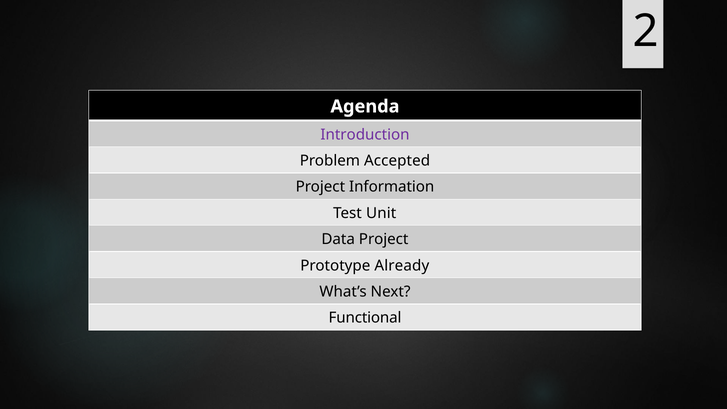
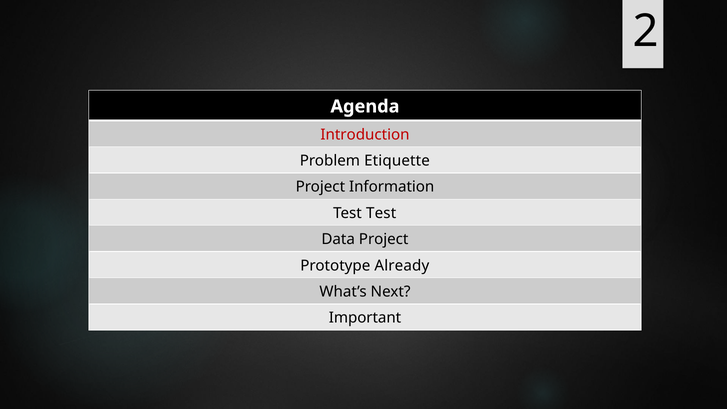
Introduction colour: purple -> red (365, 135)
Accepted: Accepted -> Etiquette (397, 161)
Test Unit: Unit -> Test (381, 213)
Functional: Functional -> Important (365, 318)
